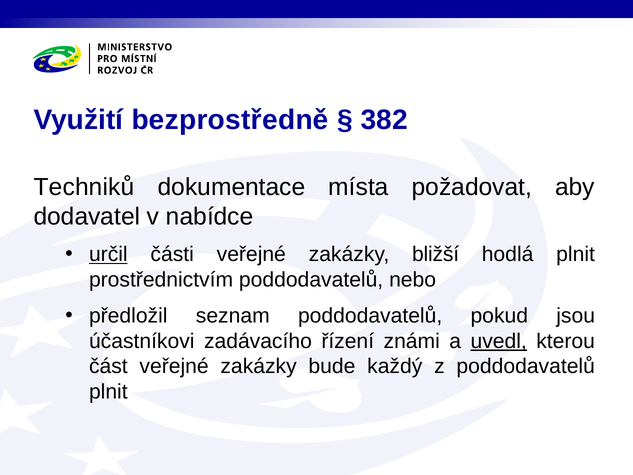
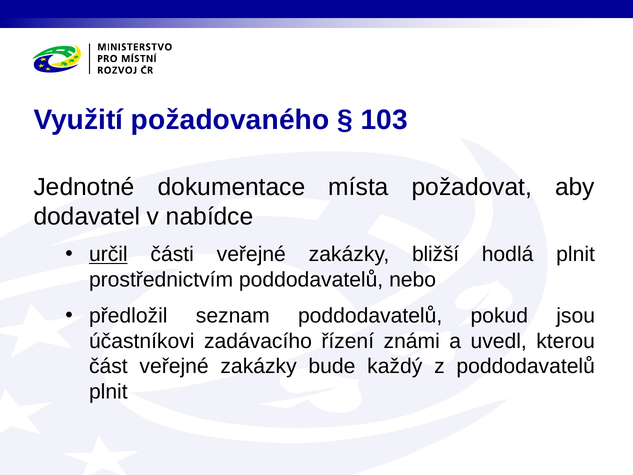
bezprostředně: bezprostředně -> požadovaného (230, 120)
382: 382 -> 103 (384, 120)
Techniků: Techniků -> Jednotné (84, 187)
uvedl underline: present -> none (499, 341)
